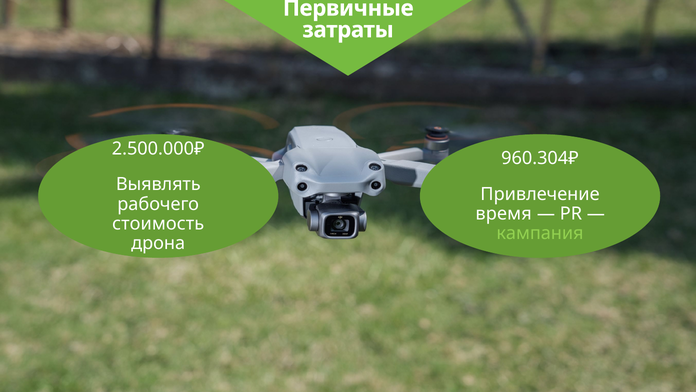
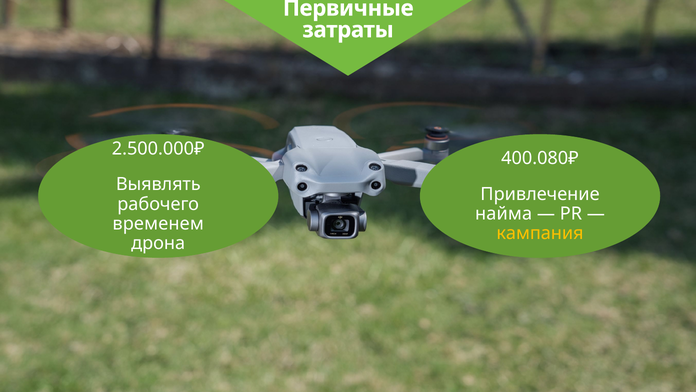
960.304₽: 960.304₽ -> 400.080₽ (540, 158)
время: время -> найма (504, 214)
стоимость: стоимость -> временем (158, 223)
кампания colour: light green -> yellow (540, 233)
